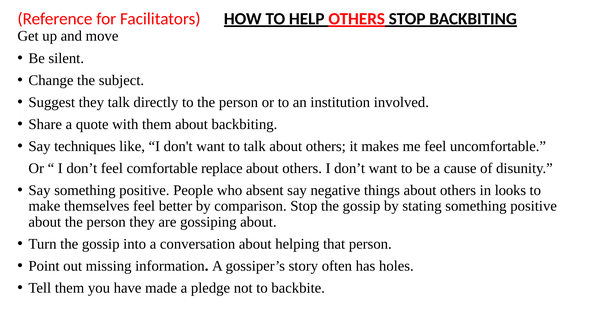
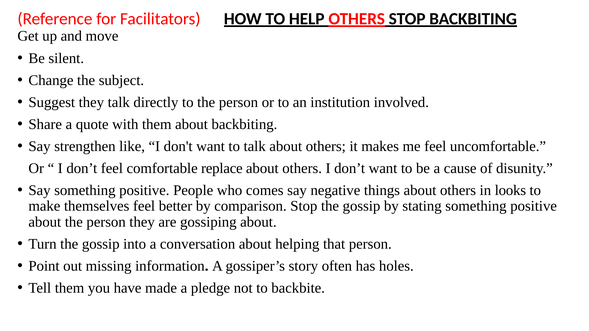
techniques: techniques -> strengthen (85, 146)
absent: absent -> comes (265, 190)
